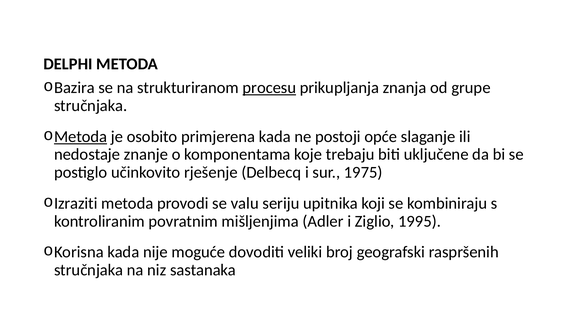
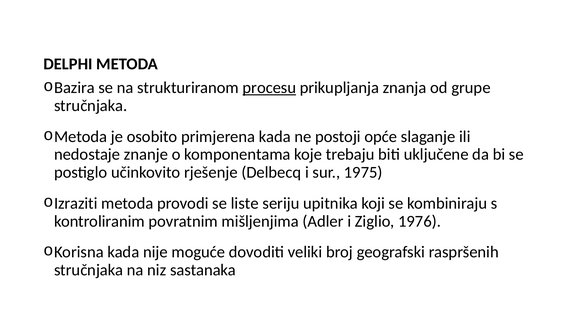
Metoda underline: present -> none (81, 137)
valu: valu -> liste (245, 203)
1995: 1995 -> 1976 (420, 221)
